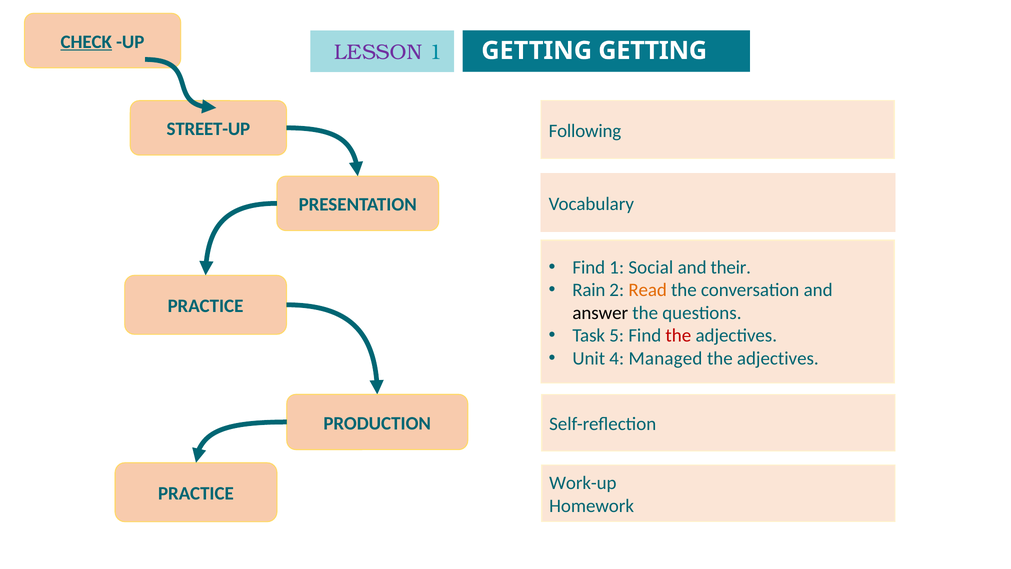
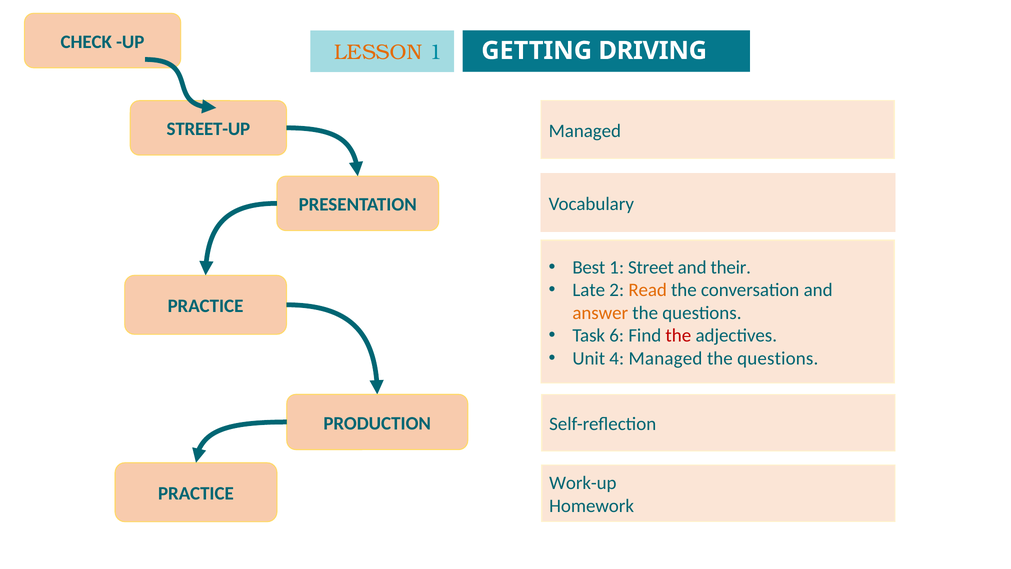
CHECK underline: present -> none (86, 42)
LESSON colour: purple -> orange (378, 52)
GETTING GETTING: GETTING -> DRIVING (653, 51)
Following: Following -> Managed (585, 131)
Find: Find -> Best (589, 267)
Social: Social -> Street (651, 267)
Rain: Rain -> Late (589, 290)
answer colour: black -> orange (600, 313)
5: 5 -> 6 (617, 336)
adjectives: adjectives -> questions (778, 358)
